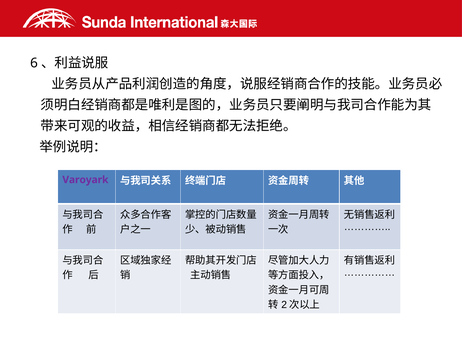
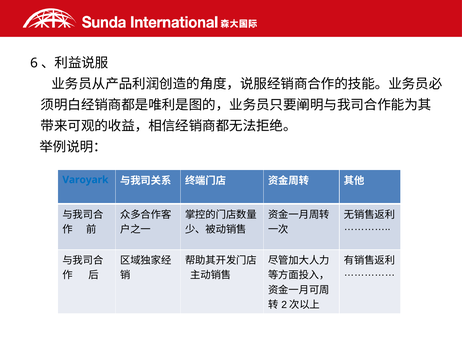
Varoyark colour: purple -> blue (85, 180)
